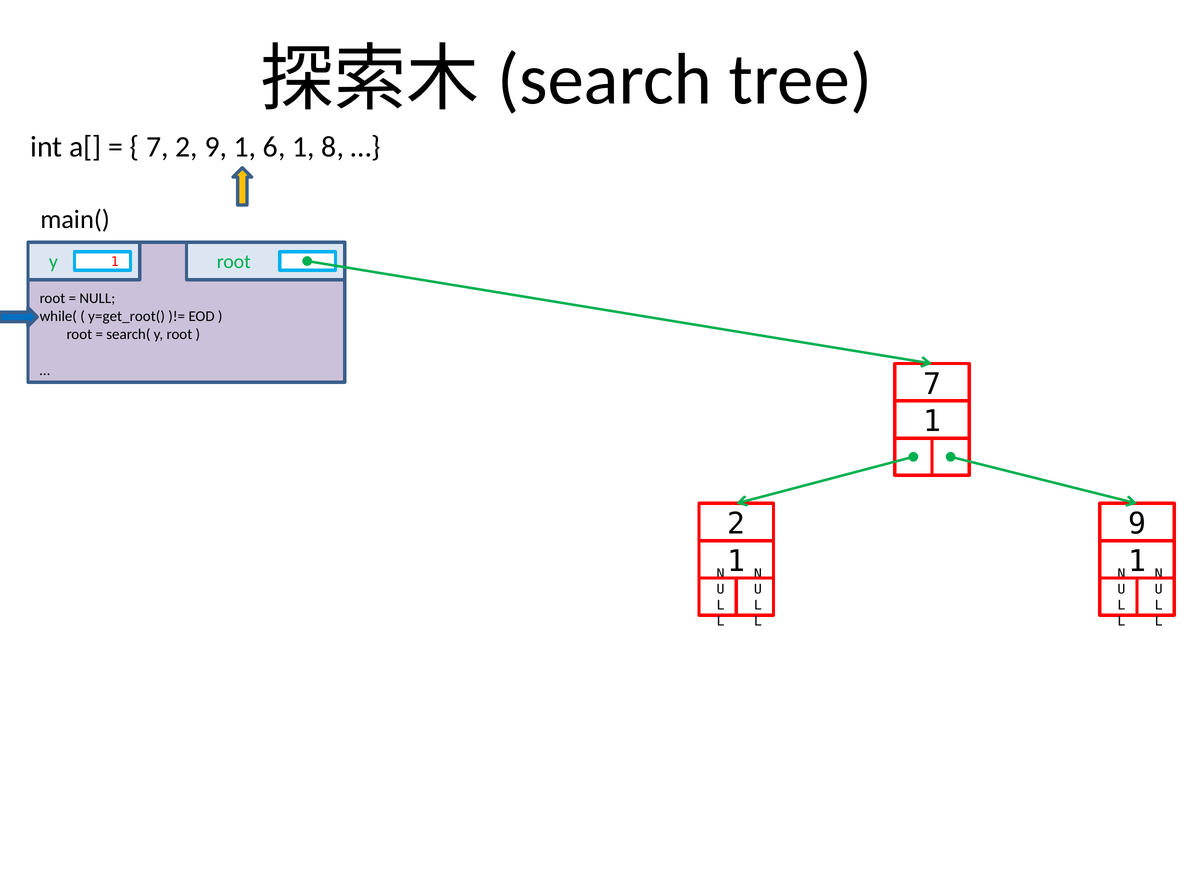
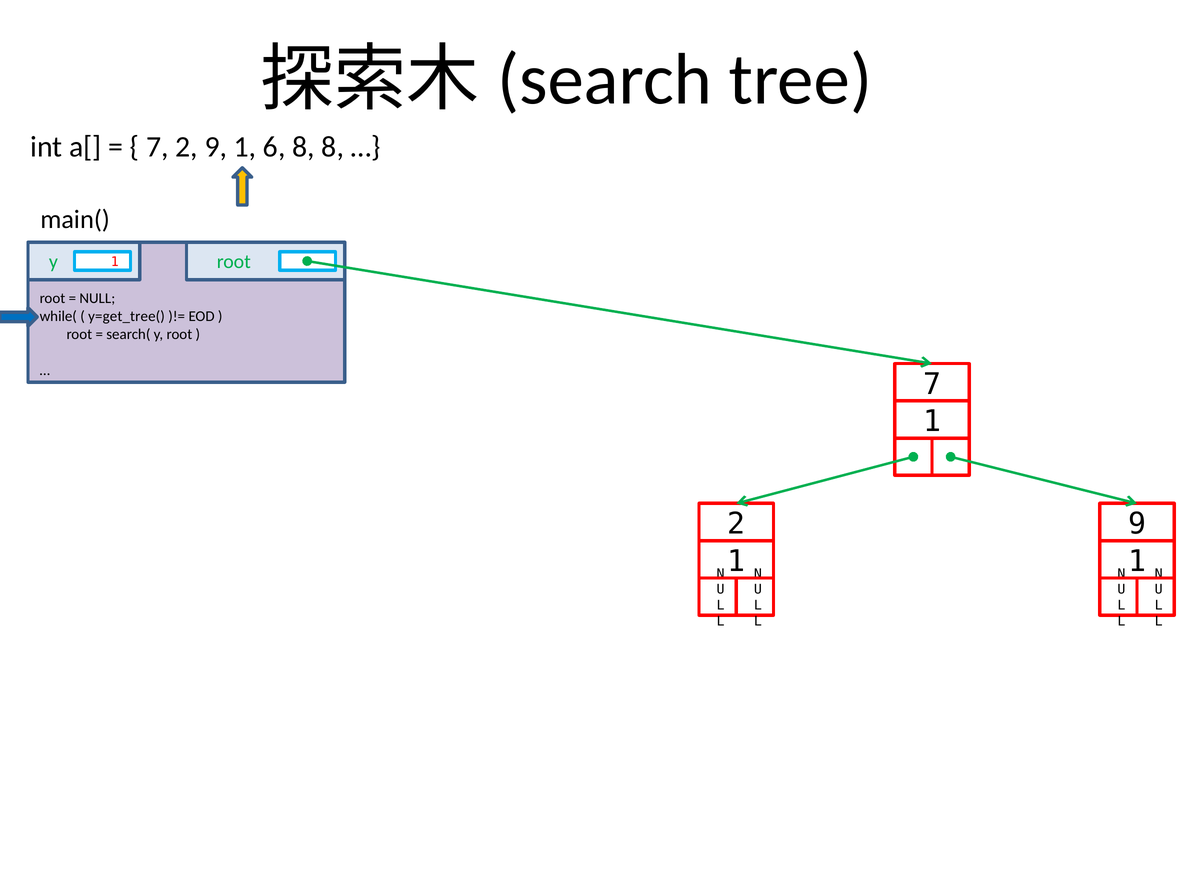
6 1: 1 -> 8 (304, 147)
y=get_root(: y=get_root( -> y=get_tree( (127, 316)
